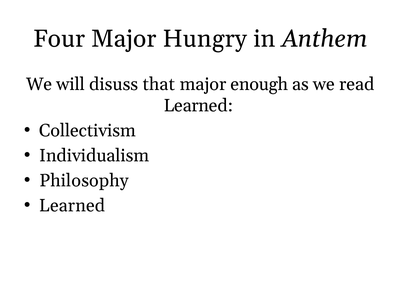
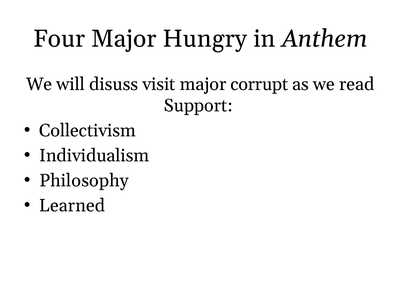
that: that -> visit (159, 84)
enough: enough -> corrupt (259, 84)
Learned: Learned -> Support (198, 106)
